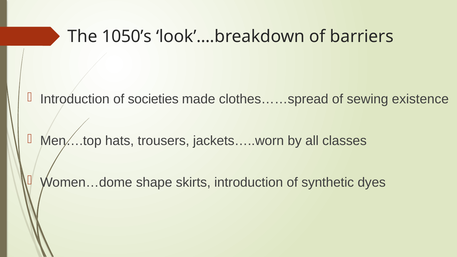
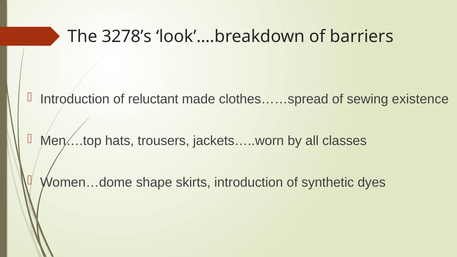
1050’s: 1050’s -> 3278’s (127, 37)
societies: societies -> reluctant (153, 99)
